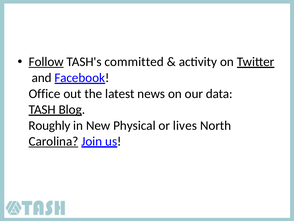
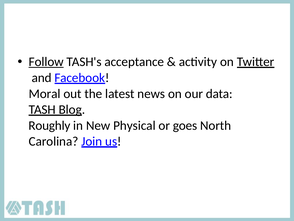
committed: committed -> acceptance (134, 62)
Office: Office -> Moral (45, 94)
lives: lives -> goes (185, 125)
Carolina underline: present -> none (53, 141)
